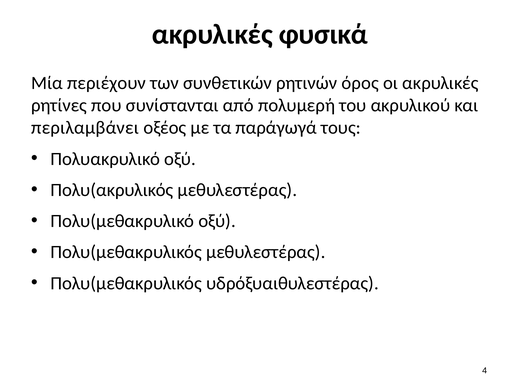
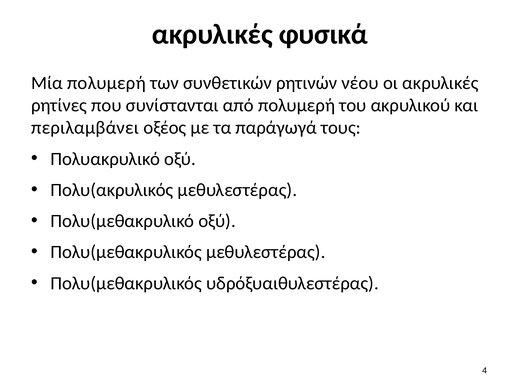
Μία περιέχουν: περιέχουν -> πολυμερή (106, 83)
όρος: όρος -> νέου (360, 83)
